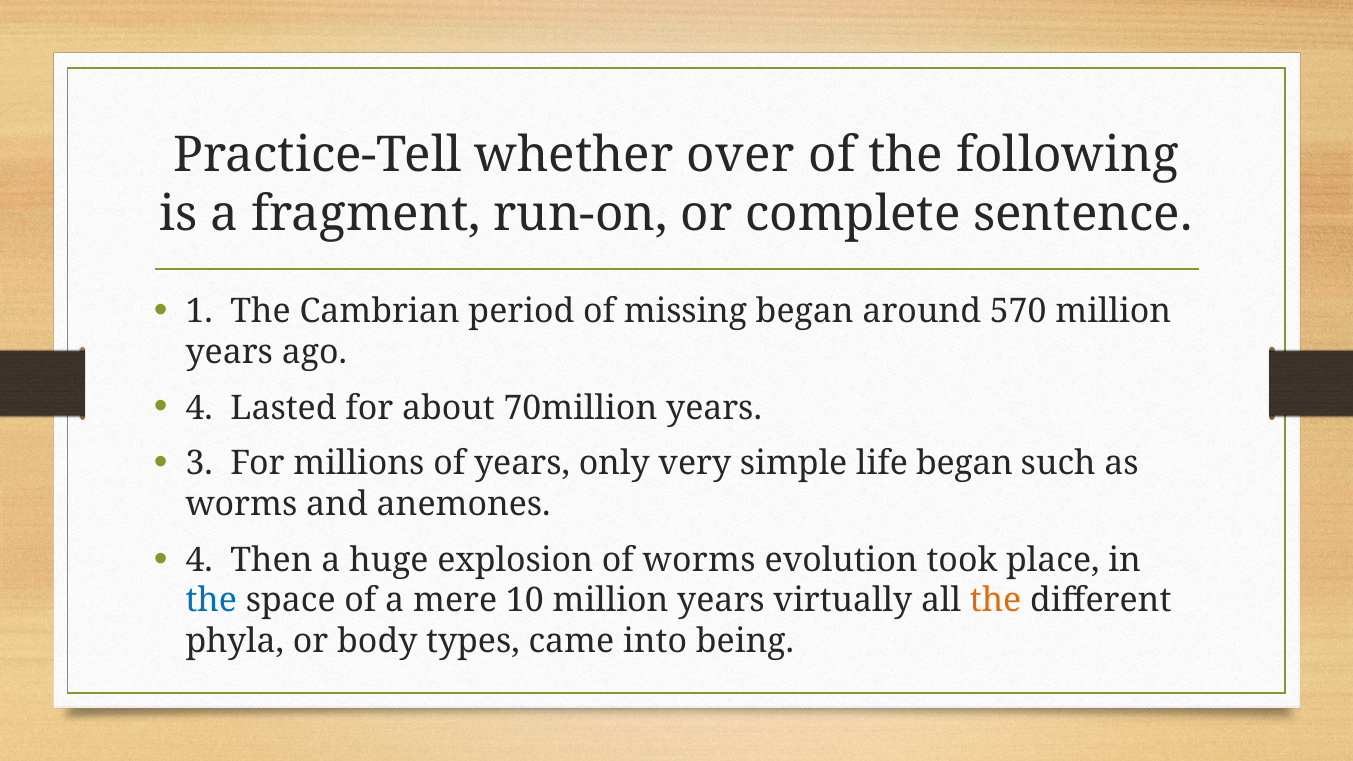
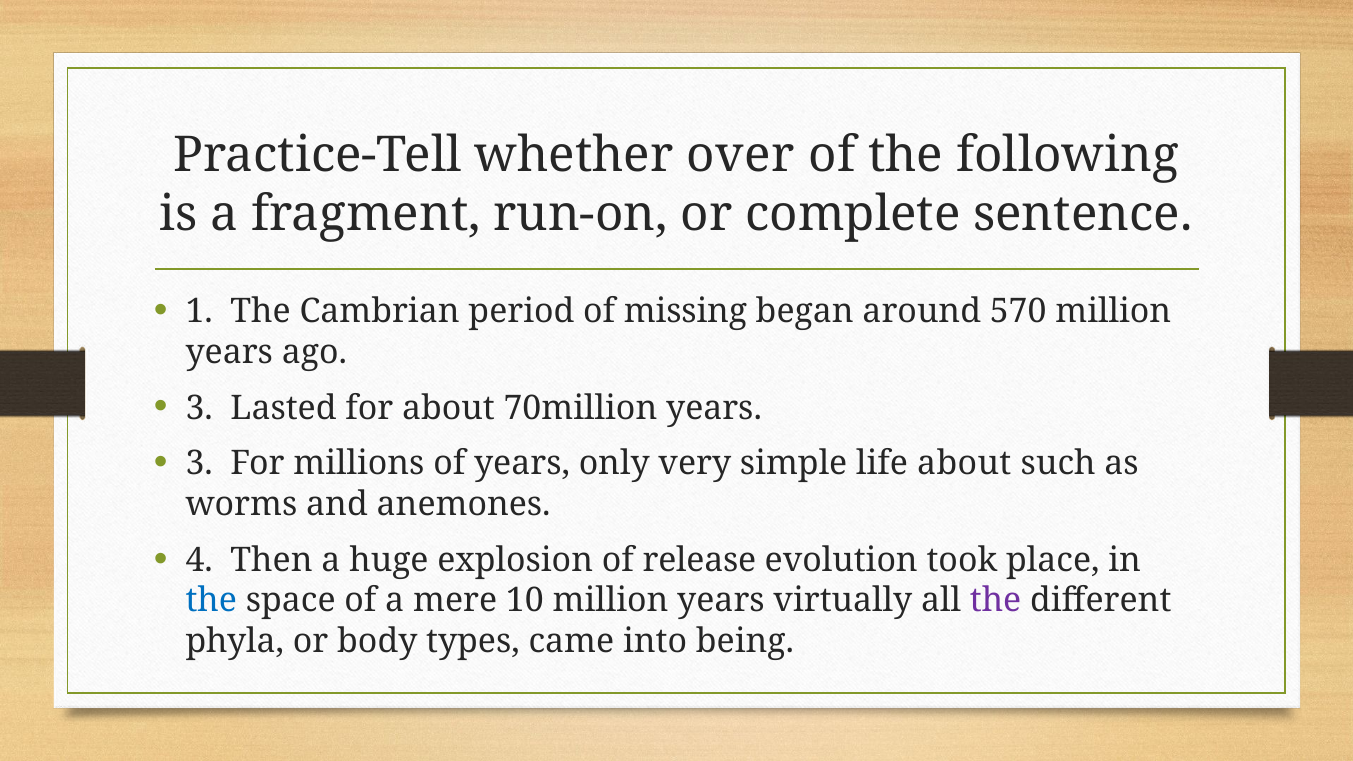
4: 4 -> 3 (199, 408)
life began: began -> about (964, 464)
of worms: worms -> release (699, 560)
the colour: orange -> purple (996, 601)
